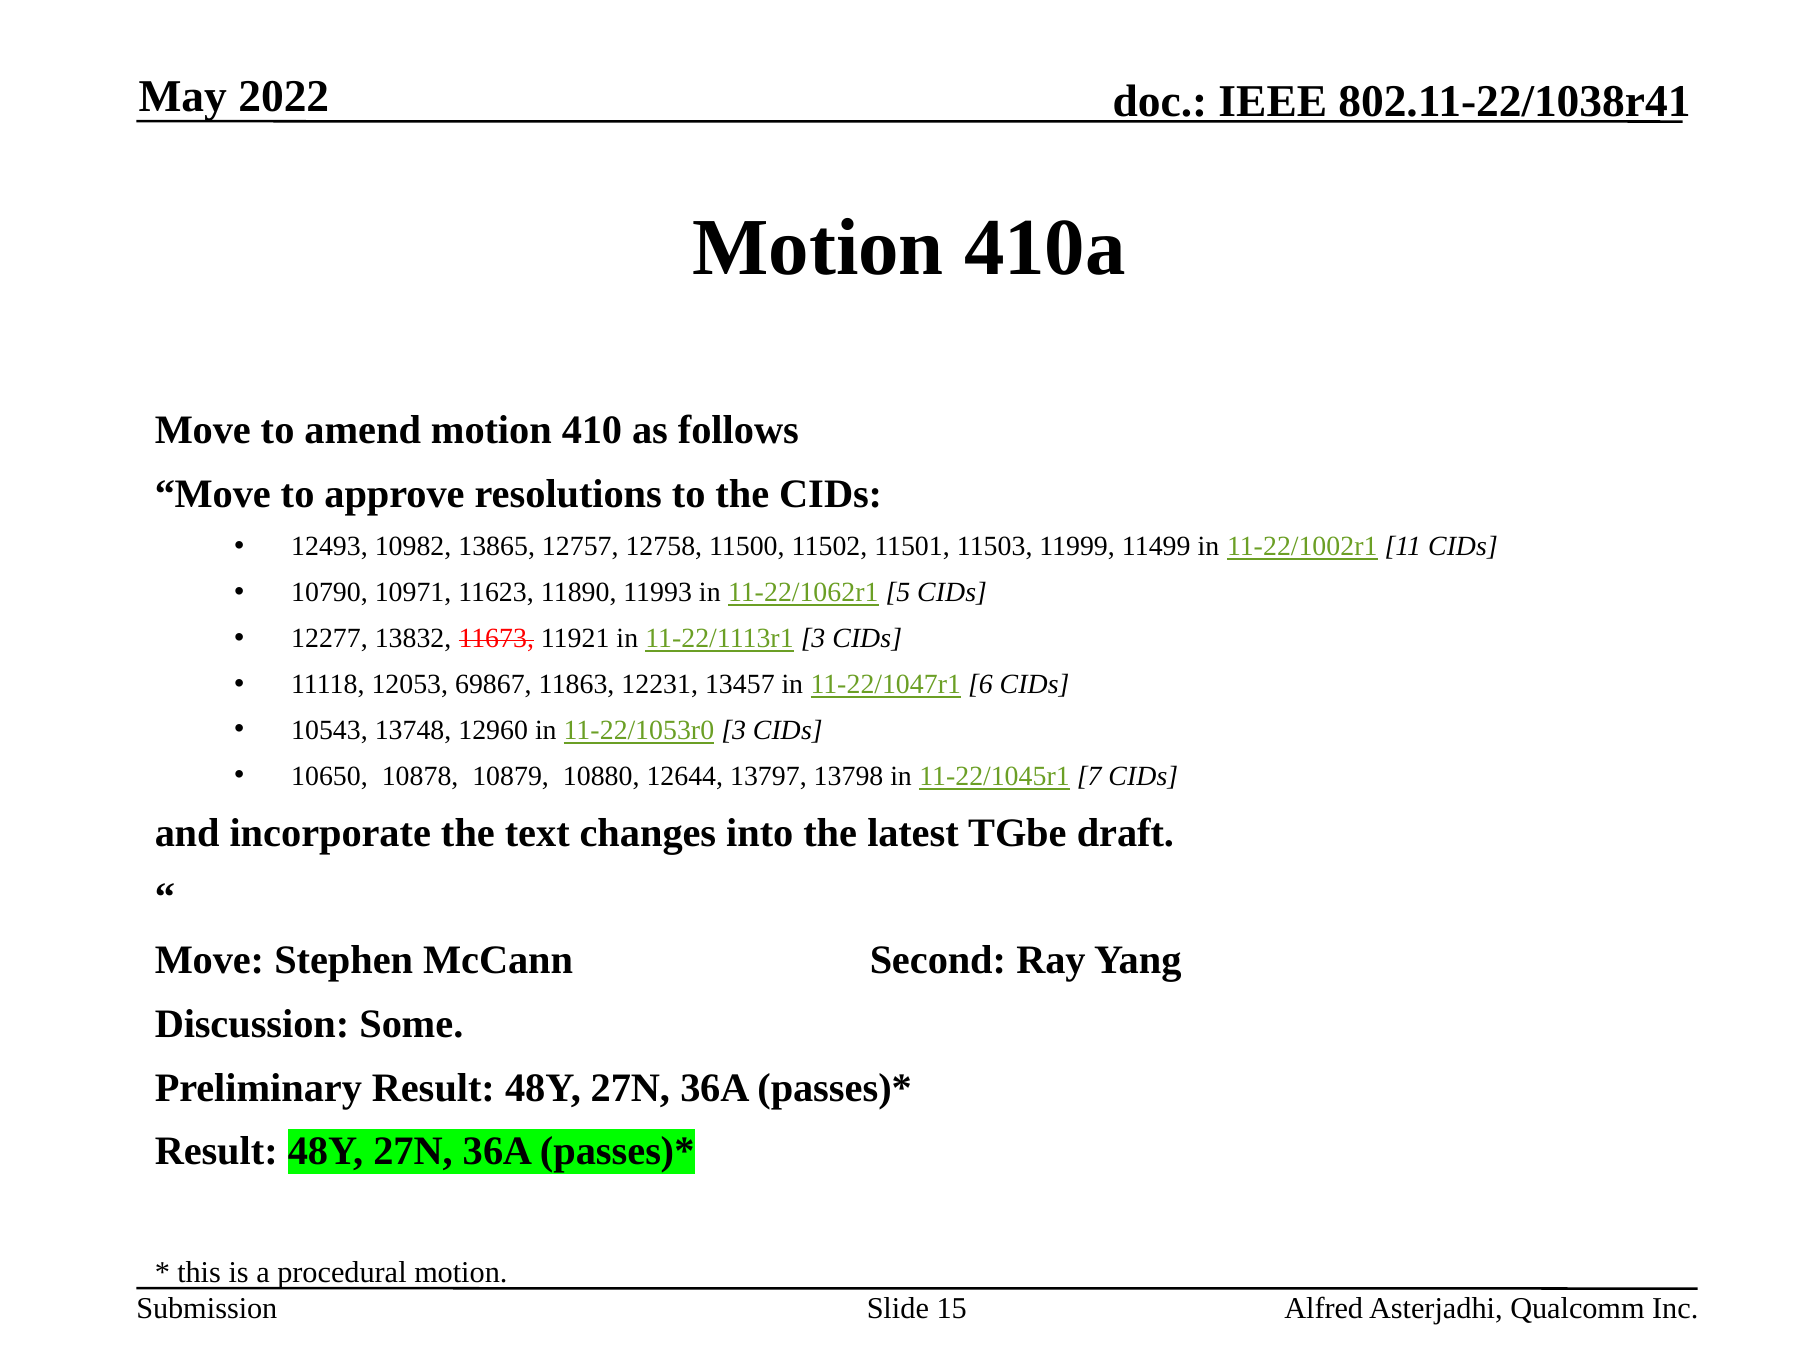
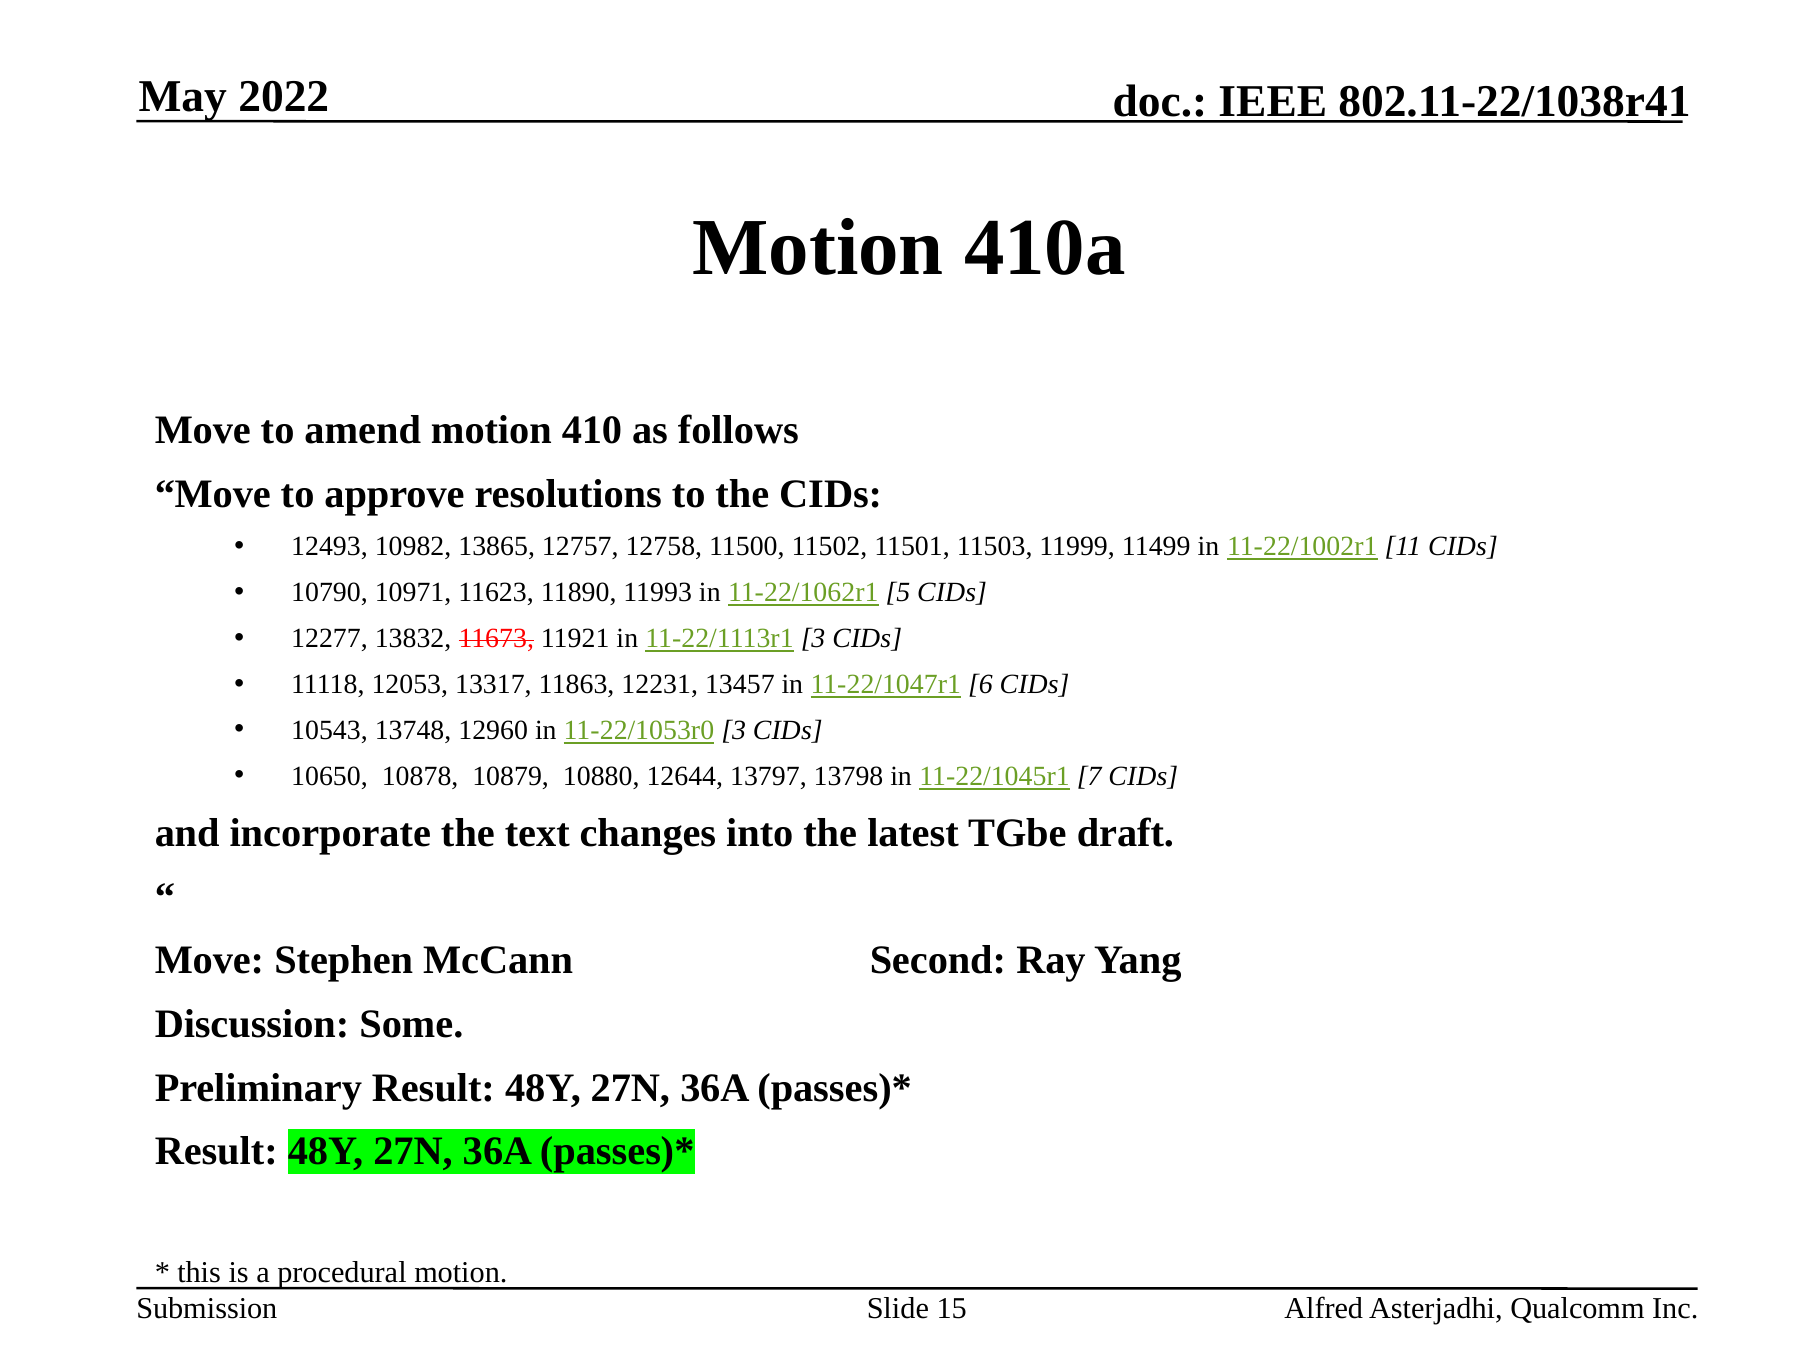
69867: 69867 -> 13317 (493, 685)
